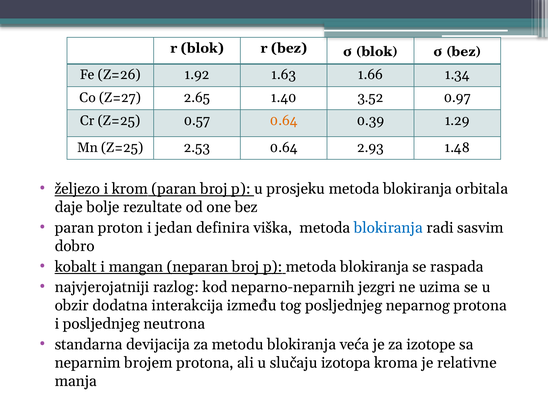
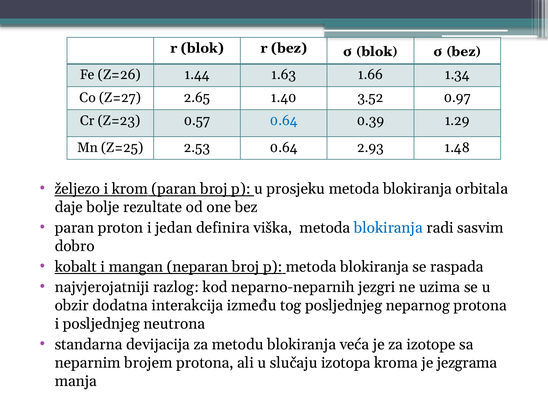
1.92: 1.92 -> 1.44 (197, 75)
Cr Z=25: Z=25 -> Z=23 (119, 120)
0.64 colour: orange -> blue (284, 120)
relativne: relativne -> jezgrama (467, 363)
